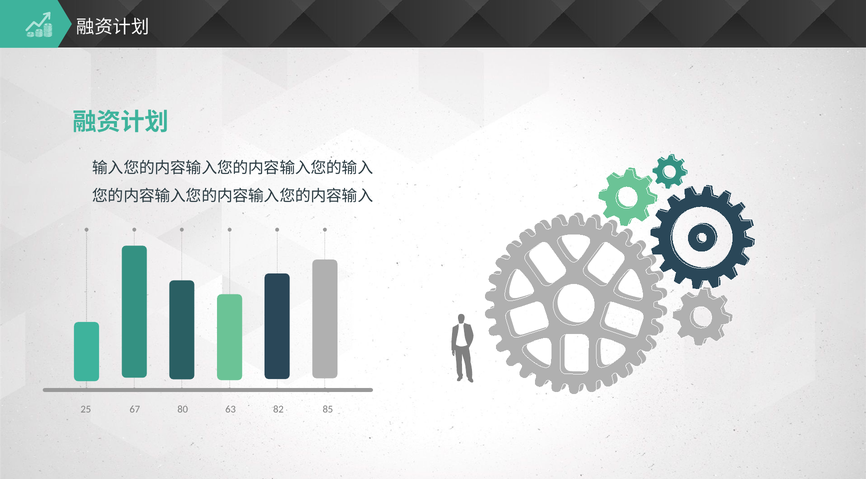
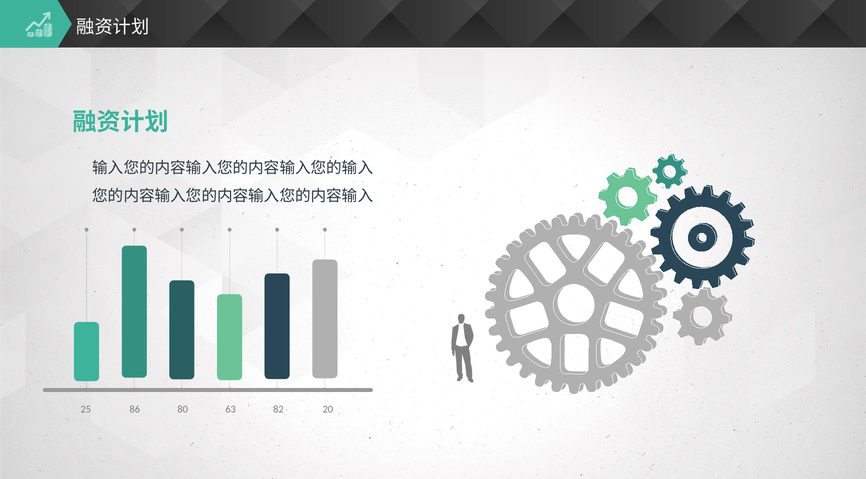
67: 67 -> 86 (135, 410)
85: 85 -> 20 (328, 410)
